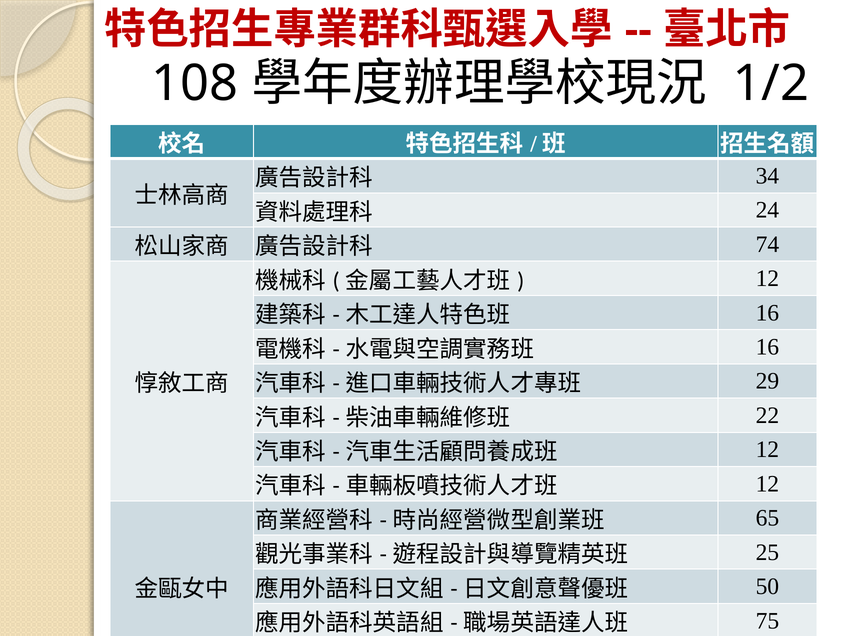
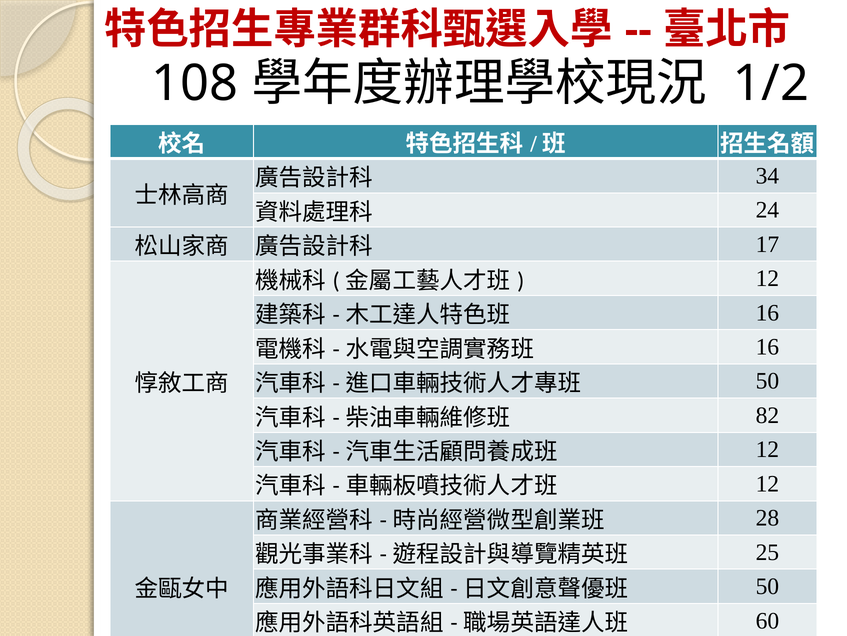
74: 74 -> 17 (767, 244)
29: 29 -> 50 (767, 381)
22: 22 -> 82 (767, 415)
65: 65 -> 28 (767, 517)
75: 75 -> 60 (767, 620)
